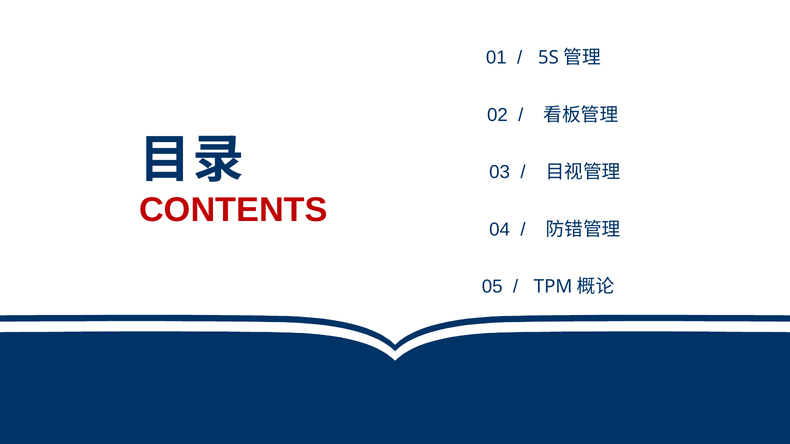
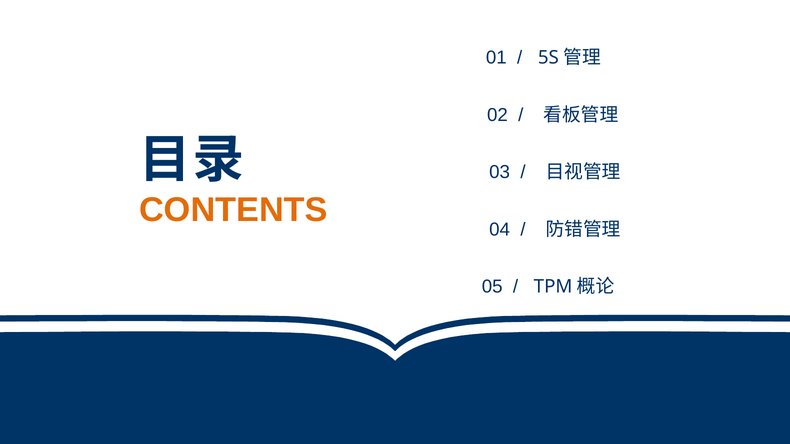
CONTENTS colour: red -> orange (233, 210)
